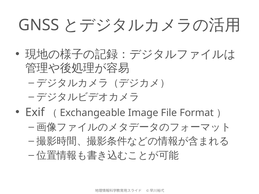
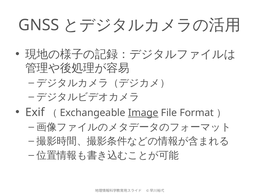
Image underline: none -> present (143, 113)
